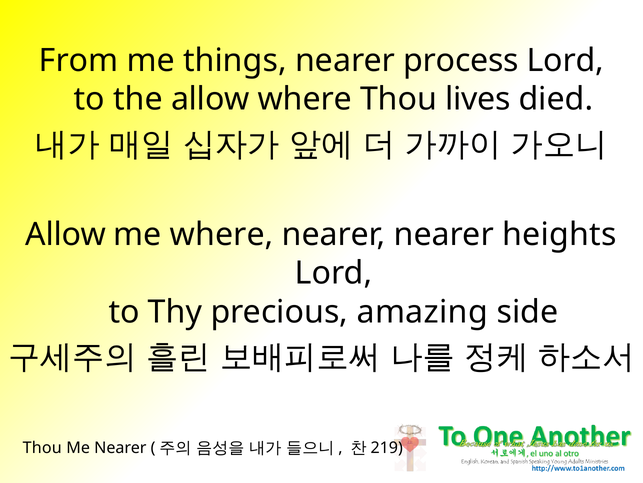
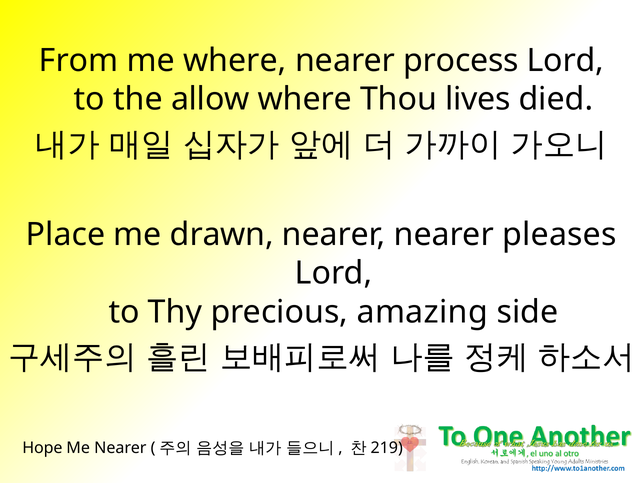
me things: things -> where (235, 61)
Allow: Allow -> Place (65, 234)
me where: where -> drawn (222, 234)
heights: heights -> pleases (559, 234)
Thou: Thou -> Hope (42, 447)
